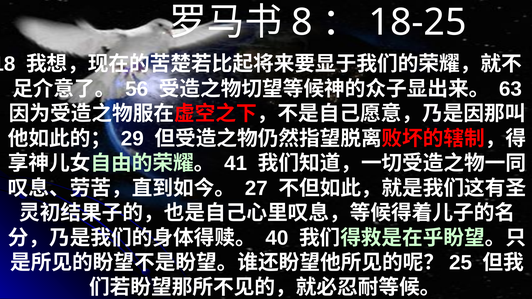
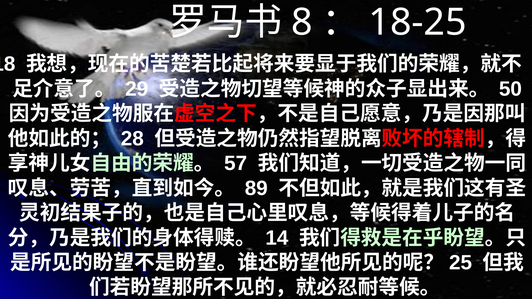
56: 56 -> 29 (137, 89)
63: 63 -> 50 (510, 89)
29: 29 -> 28 (132, 139)
41: 41 -> 57 (236, 164)
27: 27 -> 89 (256, 188)
40: 40 -> 14 (277, 238)
